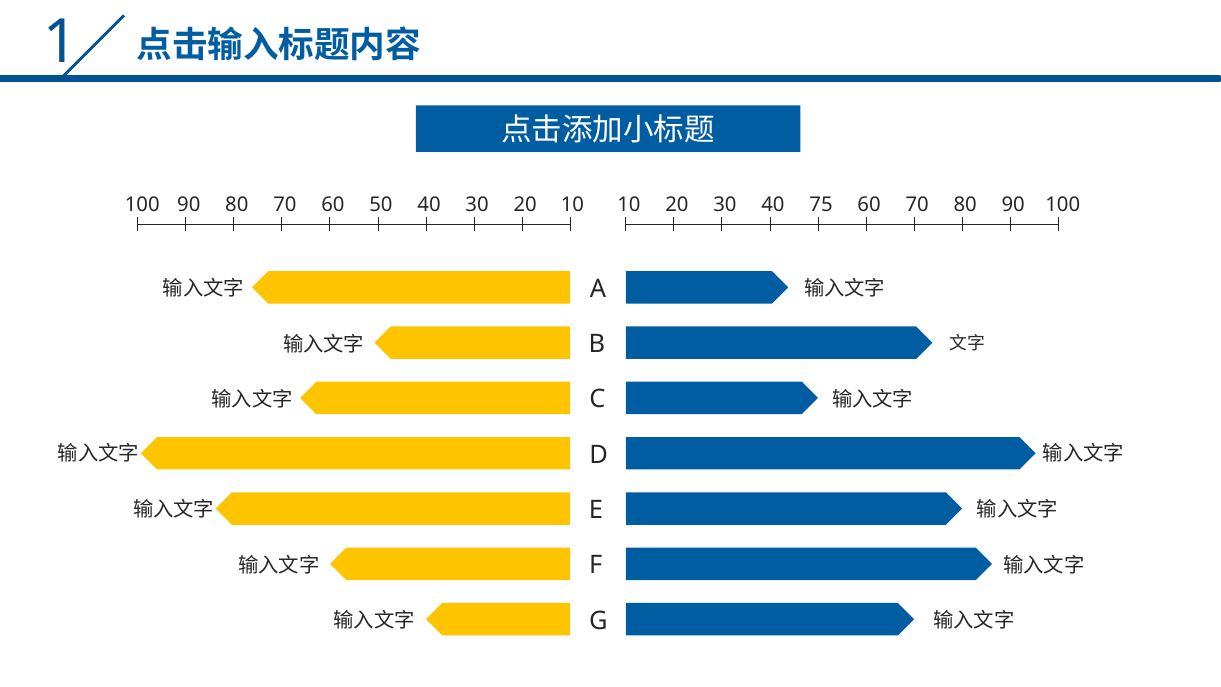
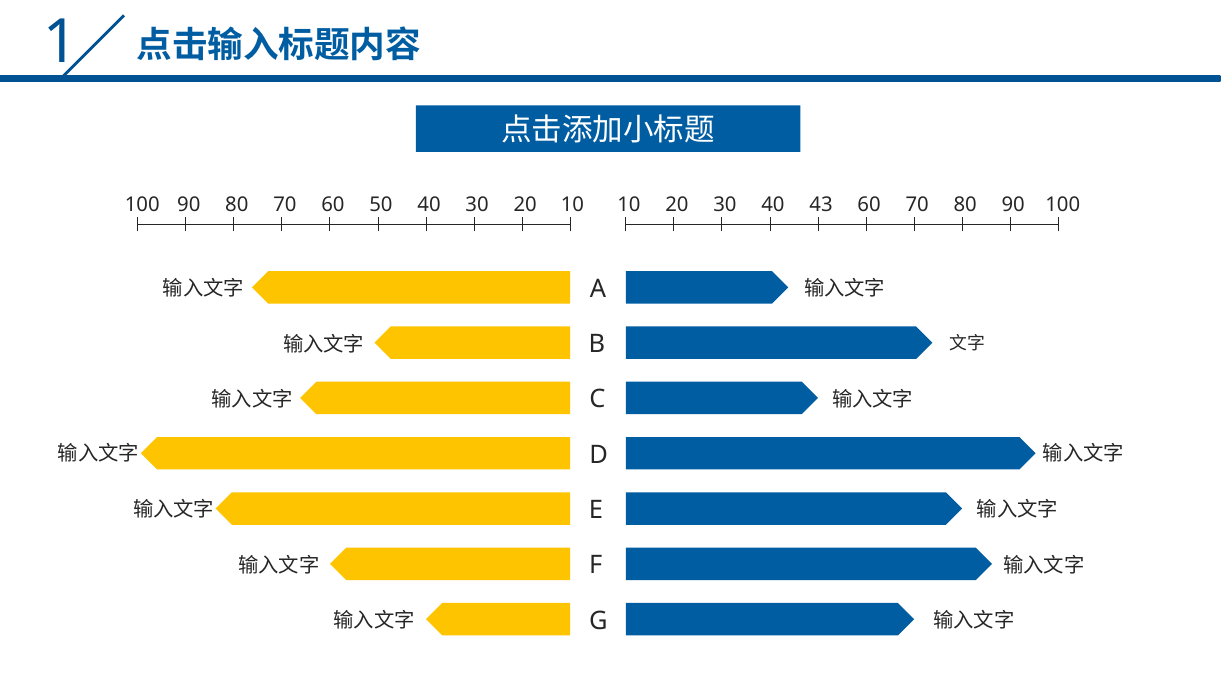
75: 75 -> 43 (821, 205)
